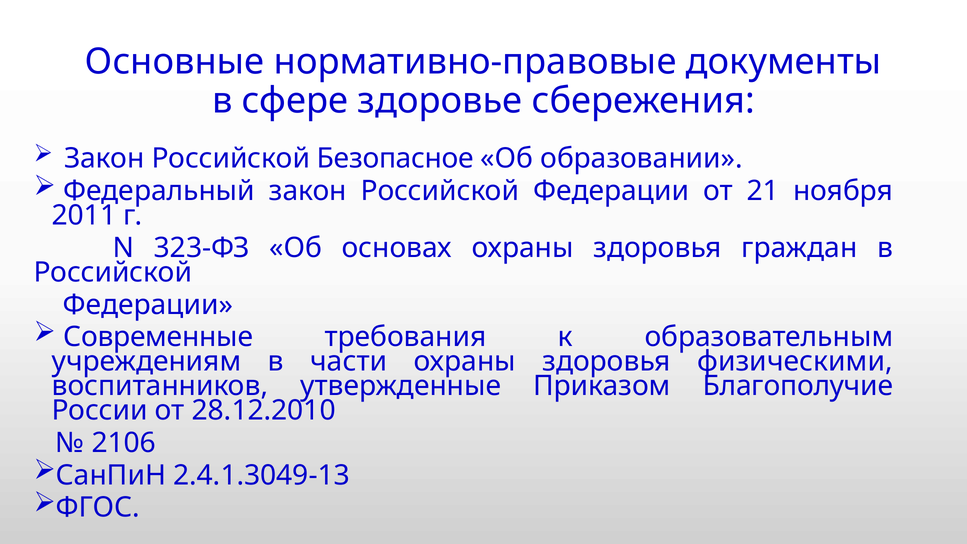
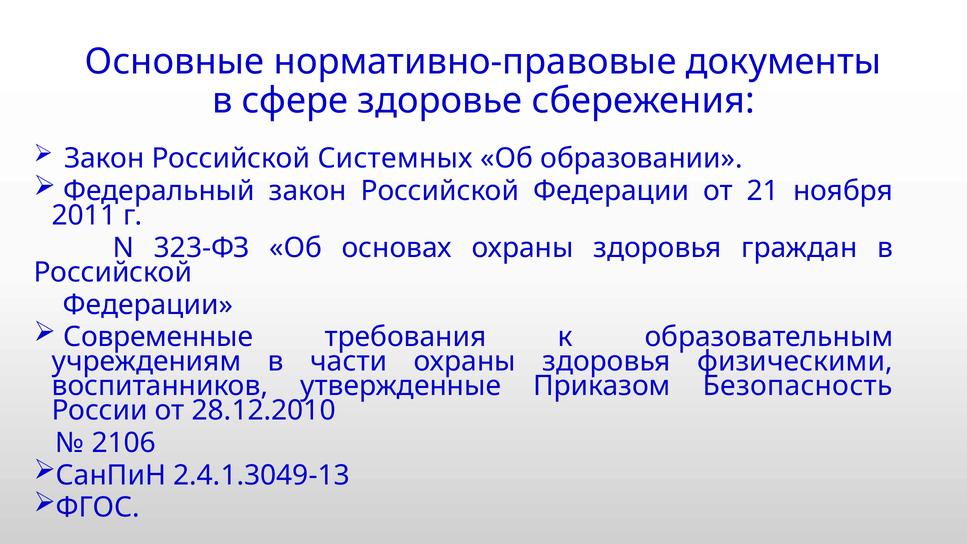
Безопасное: Безопасное -> Системных (395, 159)
Благополучие: Благополучие -> Безопасность (798, 386)
